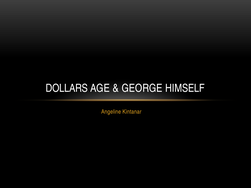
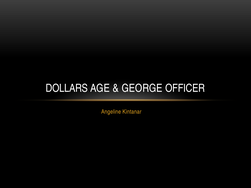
HIMSELF: HIMSELF -> OFFICER (185, 88)
